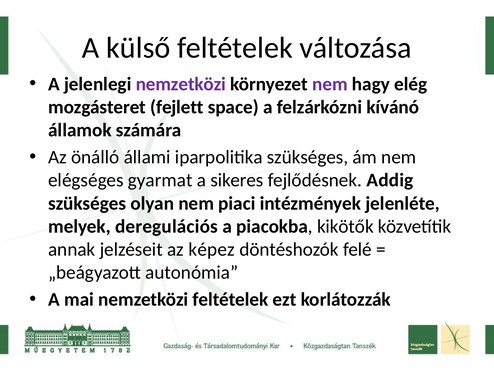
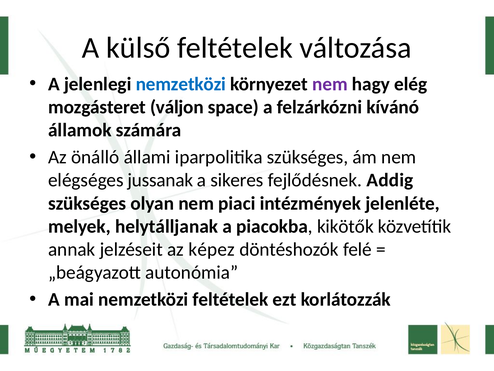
nemzetközi colour: purple -> blue (181, 84)
fejlett: fejlett -> váljon (177, 107)
gyarmat: gyarmat -> jussanak (160, 180)
deregulációs: deregulációs -> helytálljanak (167, 226)
